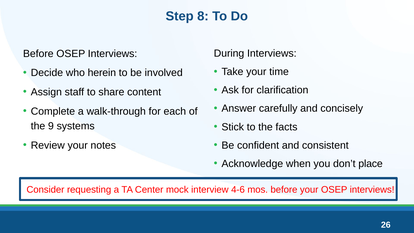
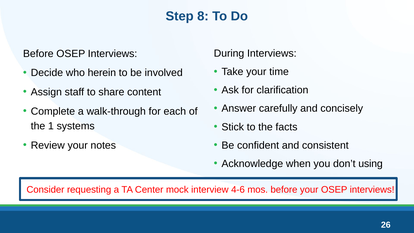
9: 9 -> 1 (51, 126)
place: place -> using (371, 164)
